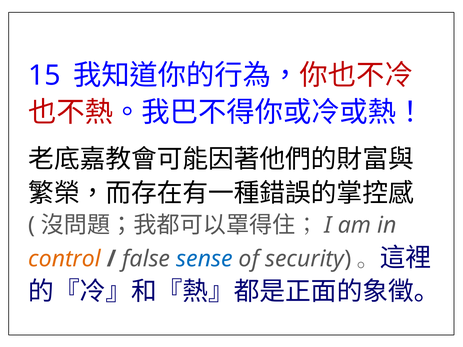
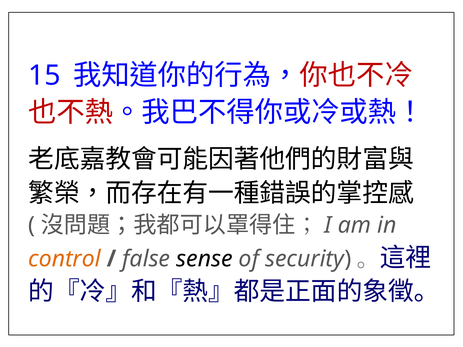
sense colour: blue -> black (204, 259)
